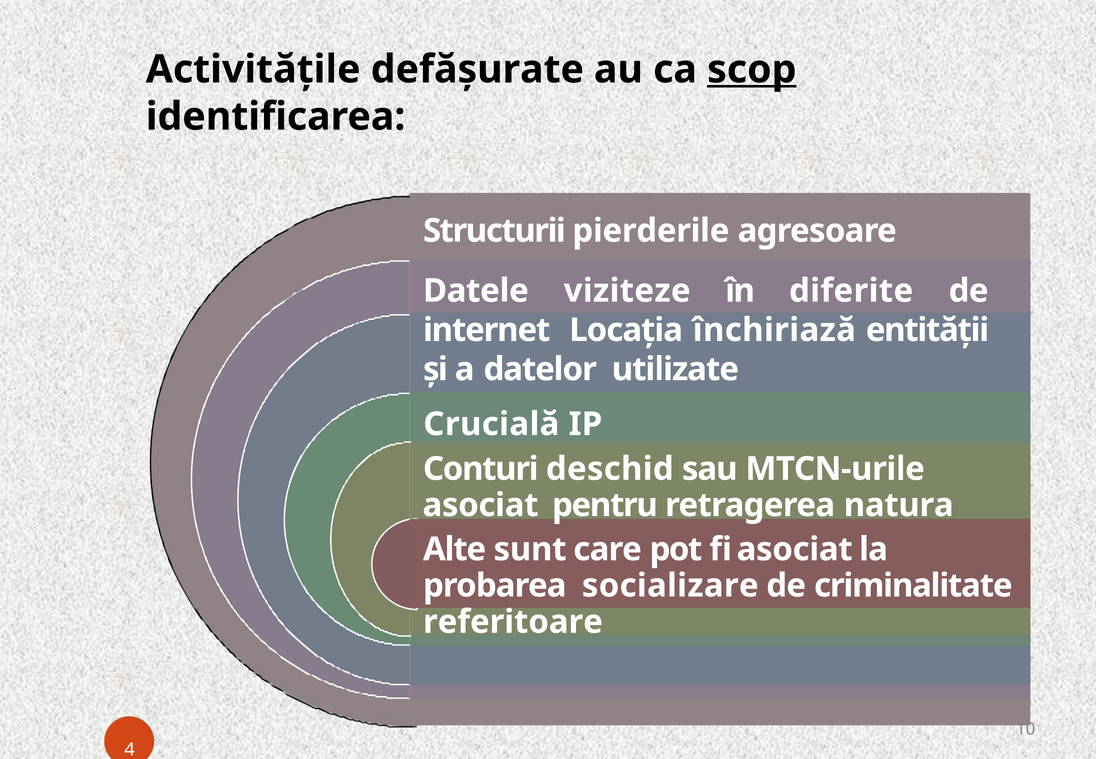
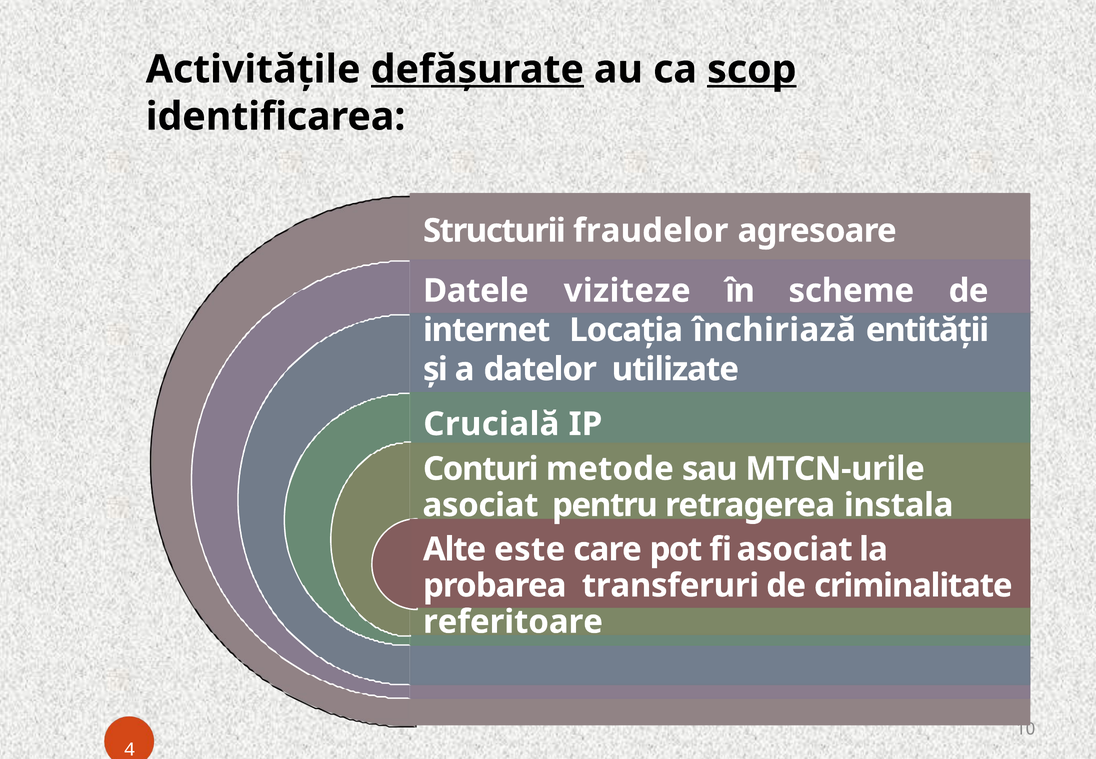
defășurate underline: none -> present (477, 69)
pierderile: pierderile -> fraudelor (651, 231)
diferite: diferite -> scheme (851, 291)
deschid: deschid -> metode (610, 469)
natura: natura -> instala (899, 505)
sunt: sunt -> este (530, 549)
socializare: socializare -> transferuri (671, 585)
